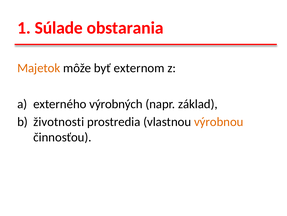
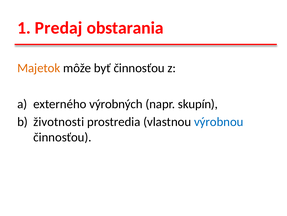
Súlade: Súlade -> Predaj (59, 28)
byť externom: externom -> činnosťou (139, 68)
základ: základ -> skupín (198, 104)
výrobnou colour: orange -> blue (219, 122)
